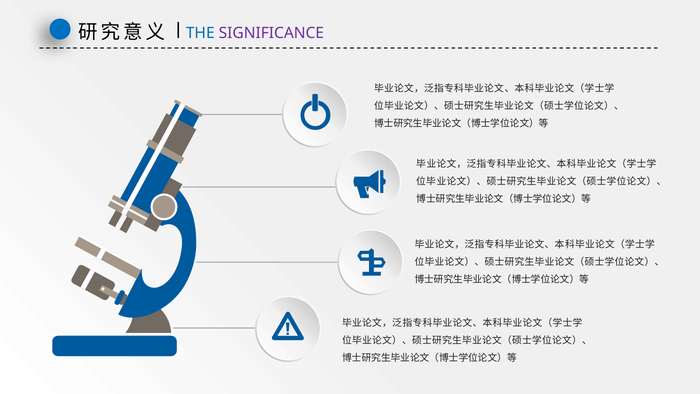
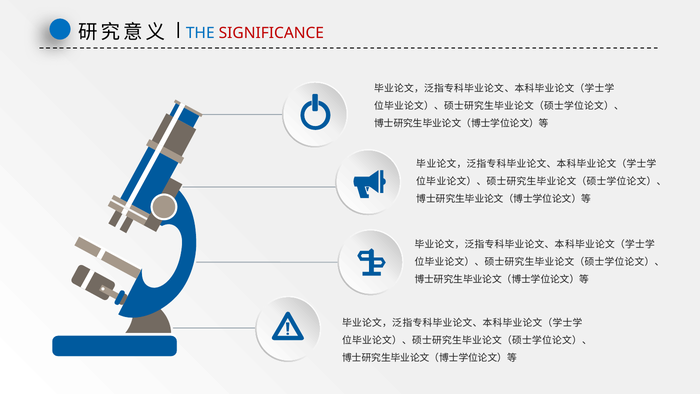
SIGNIFICANCE colour: purple -> red (271, 33)
